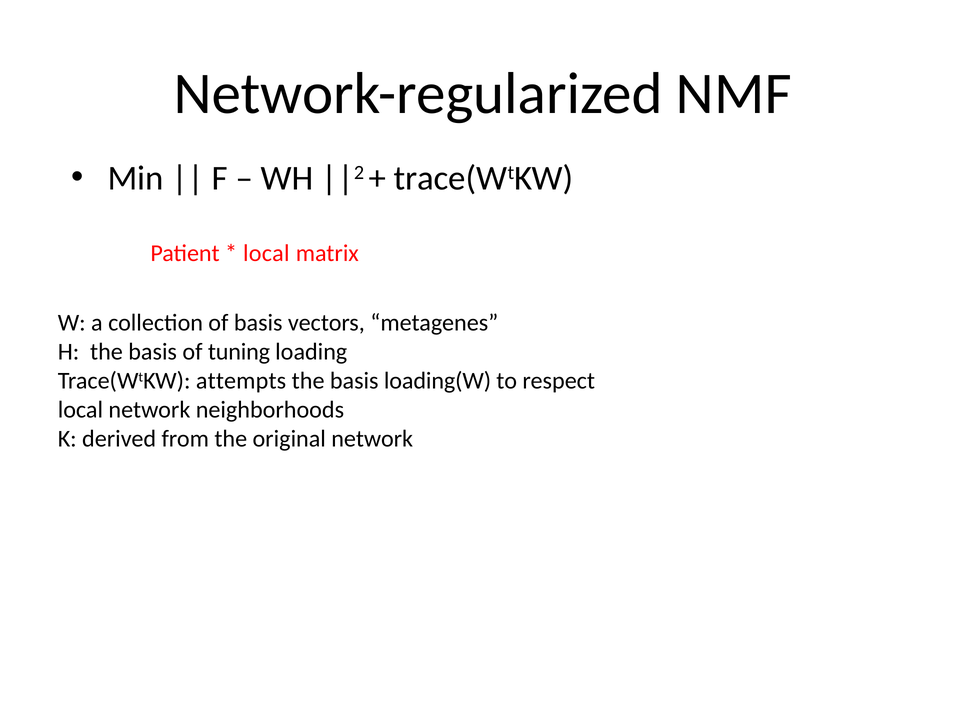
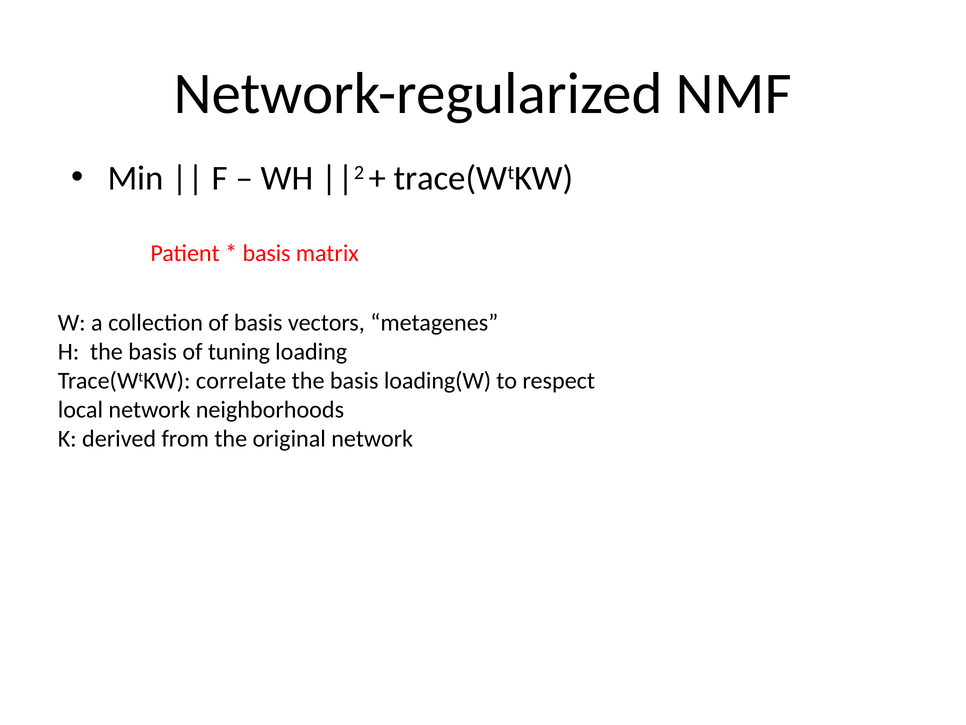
local: local -> basis (267, 253)
attempts: attempts -> correlate (241, 381)
